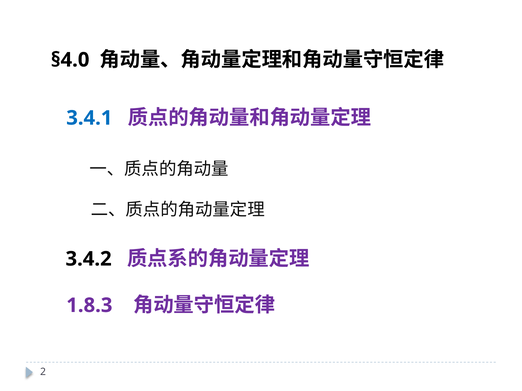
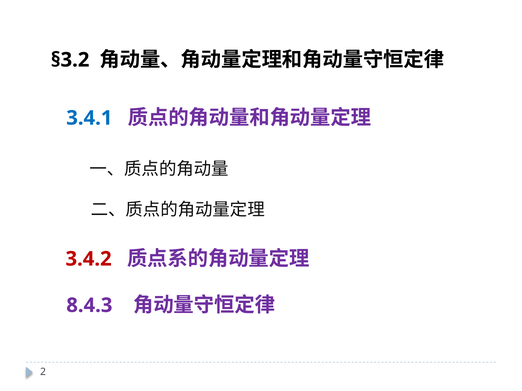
§4.0: §4.0 -> §3.2 (70, 60)
3.4.2 colour: black -> red (89, 259)
1.8.3: 1.8.3 -> 8.4.3 (89, 306)
